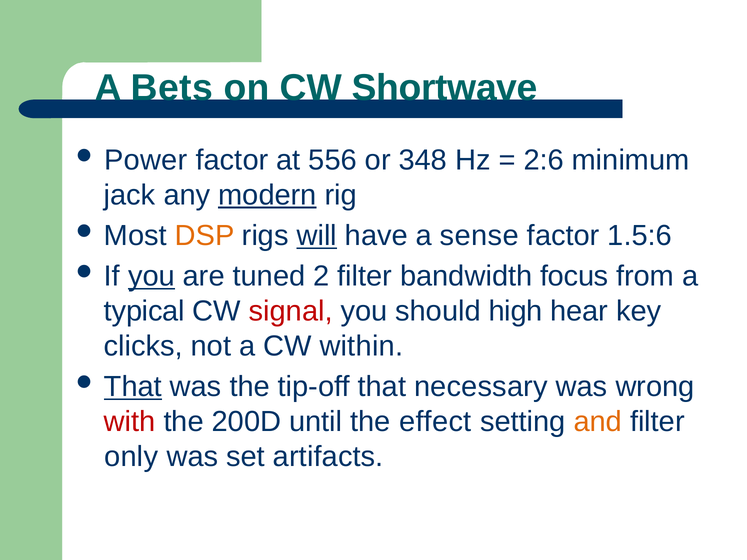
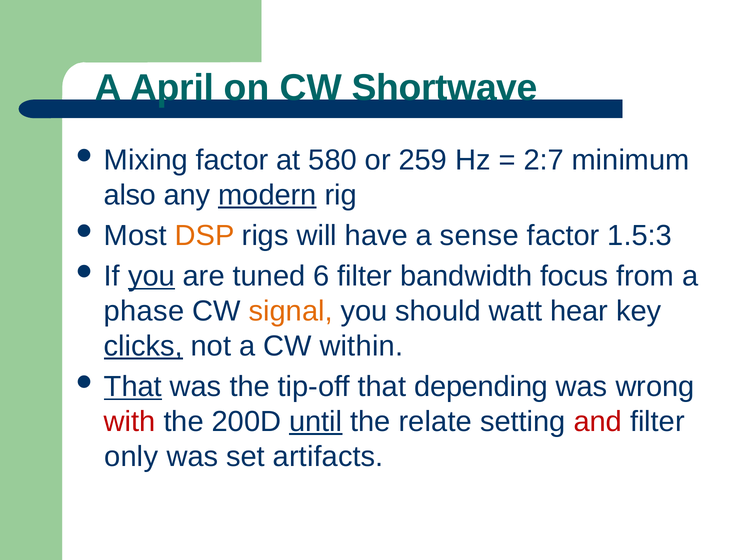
Bets: Bets -> April (172, 88)
Power: Power -> Mixing (146, 160)
556: 556 -> 580 (333, 160)
348: 348 -> 259 (423, 160)
2:6: 2:6 -> 2:7 (544, 160)
jack: jack -> also (130, 195)
will underline: present -> none (317, 236)
1.5:6: 1.5:6 -> 1.5:3 (640, 236)
2: 2 -> 6 (321, 276)
typical: typical -> phase (144, 311)
signal colour: red -> orange (291, 311)
high: high -> watt (515, 311)
clicks underline: none -> present (143, 346)
necessary: necessary -> depending (481, 387)
until underline: none -> present (316, 422)
effect: effect -> relate (435, 422)
and colour: orange -> red (598, 422)
